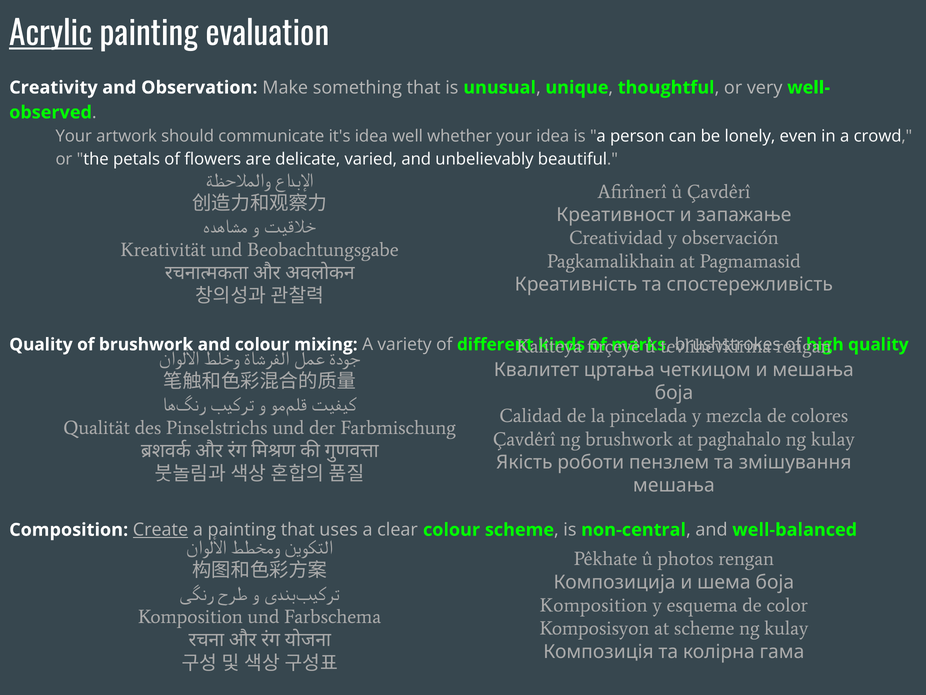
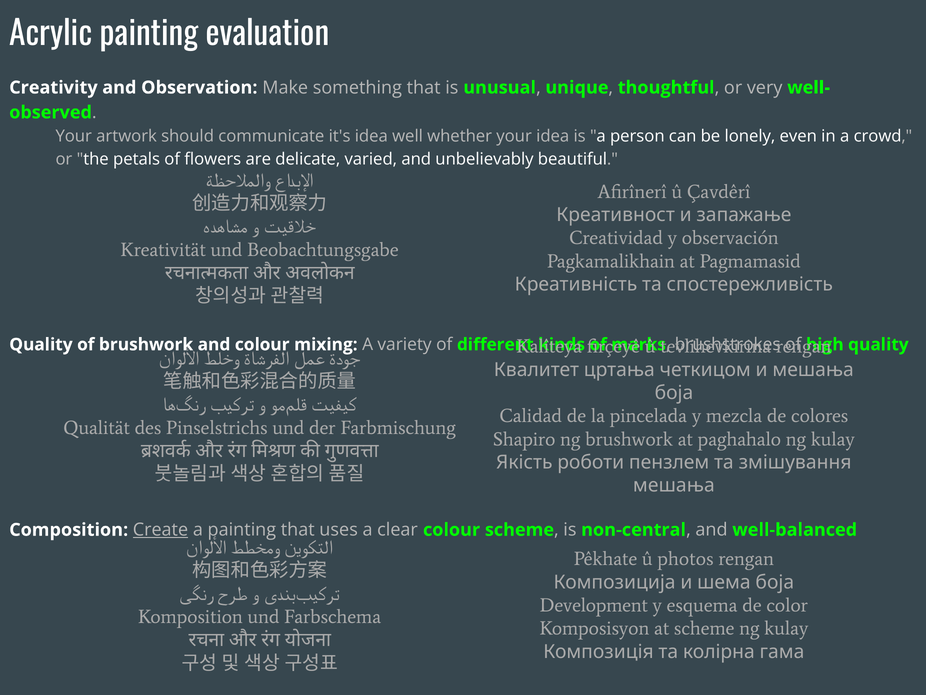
Acrylic underline: present -> none (51, 34)
Çavdêrî: Çavdêrî -> Shapiro (524, 439)
Komposition: Komposition -> Development (594, 605)
